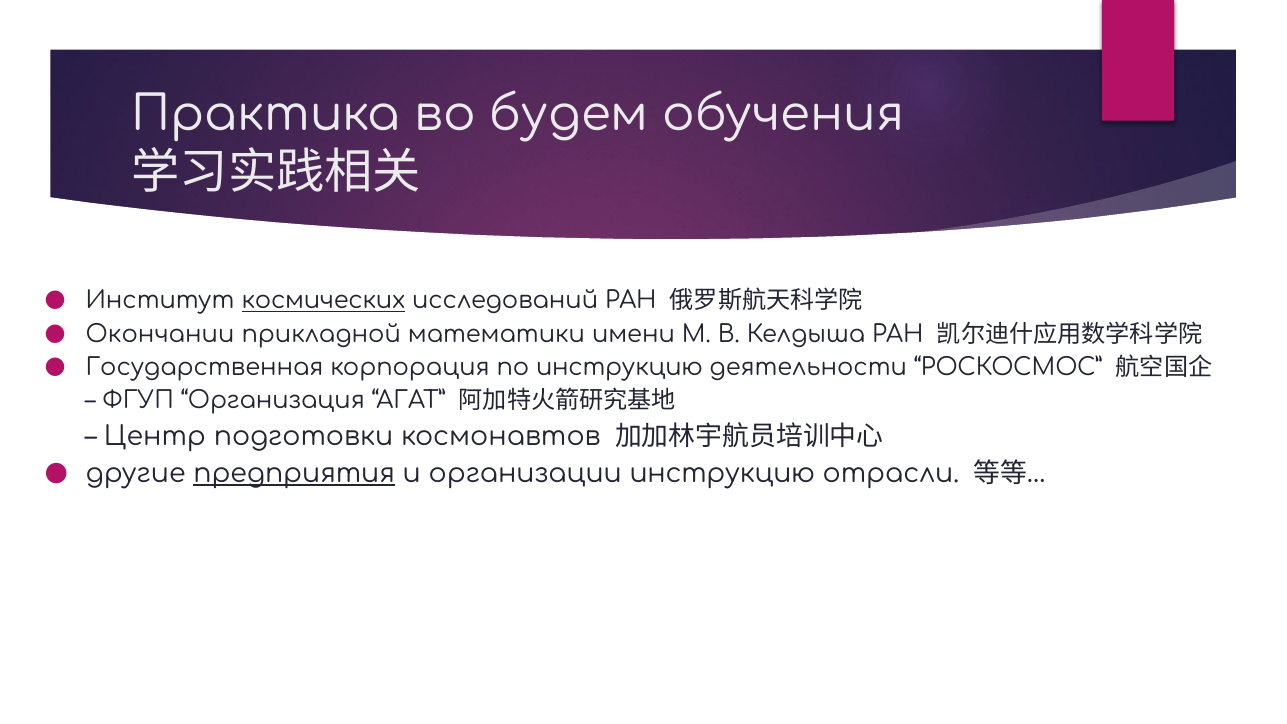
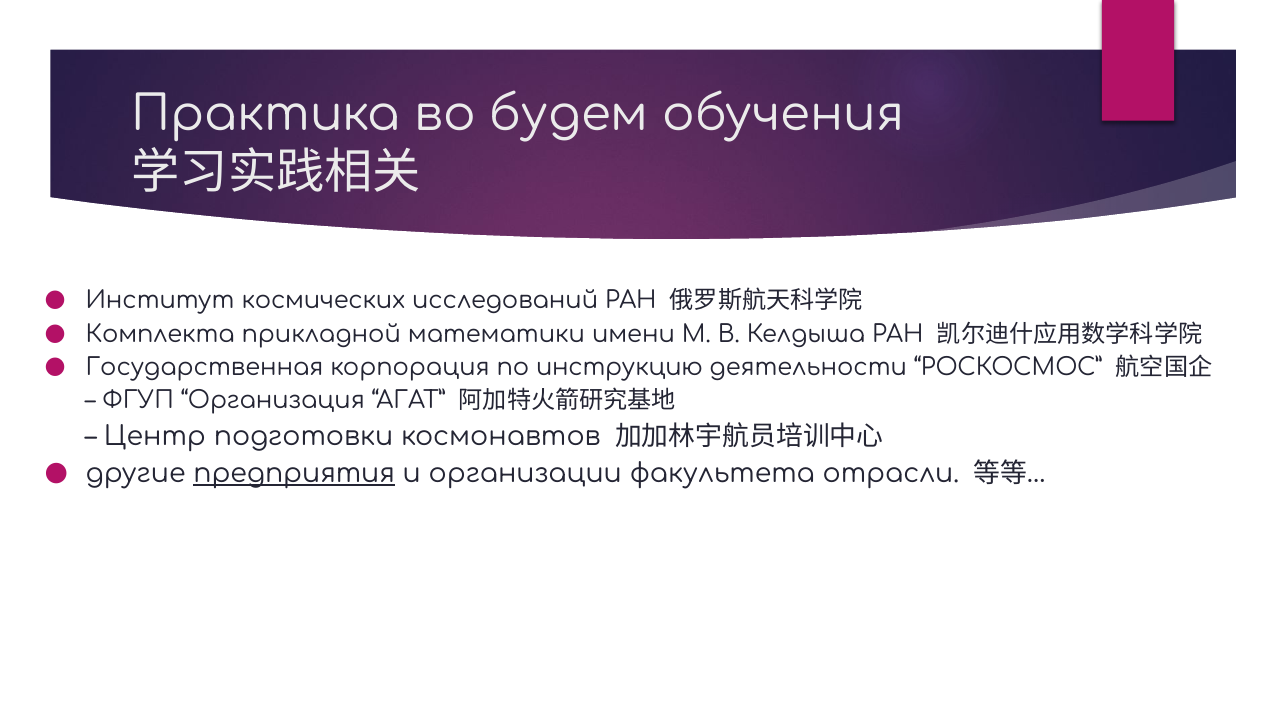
космических underline: present -> none (323, 301)
Окончании: Окончании -> Комплекта (160, 334)
организации инструкцию: инструкцию -> факультета (722, 473)
